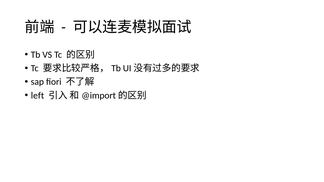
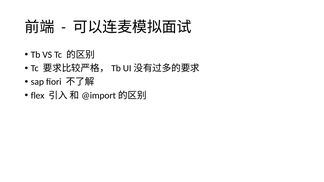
left: left -> flex (38, 96)
